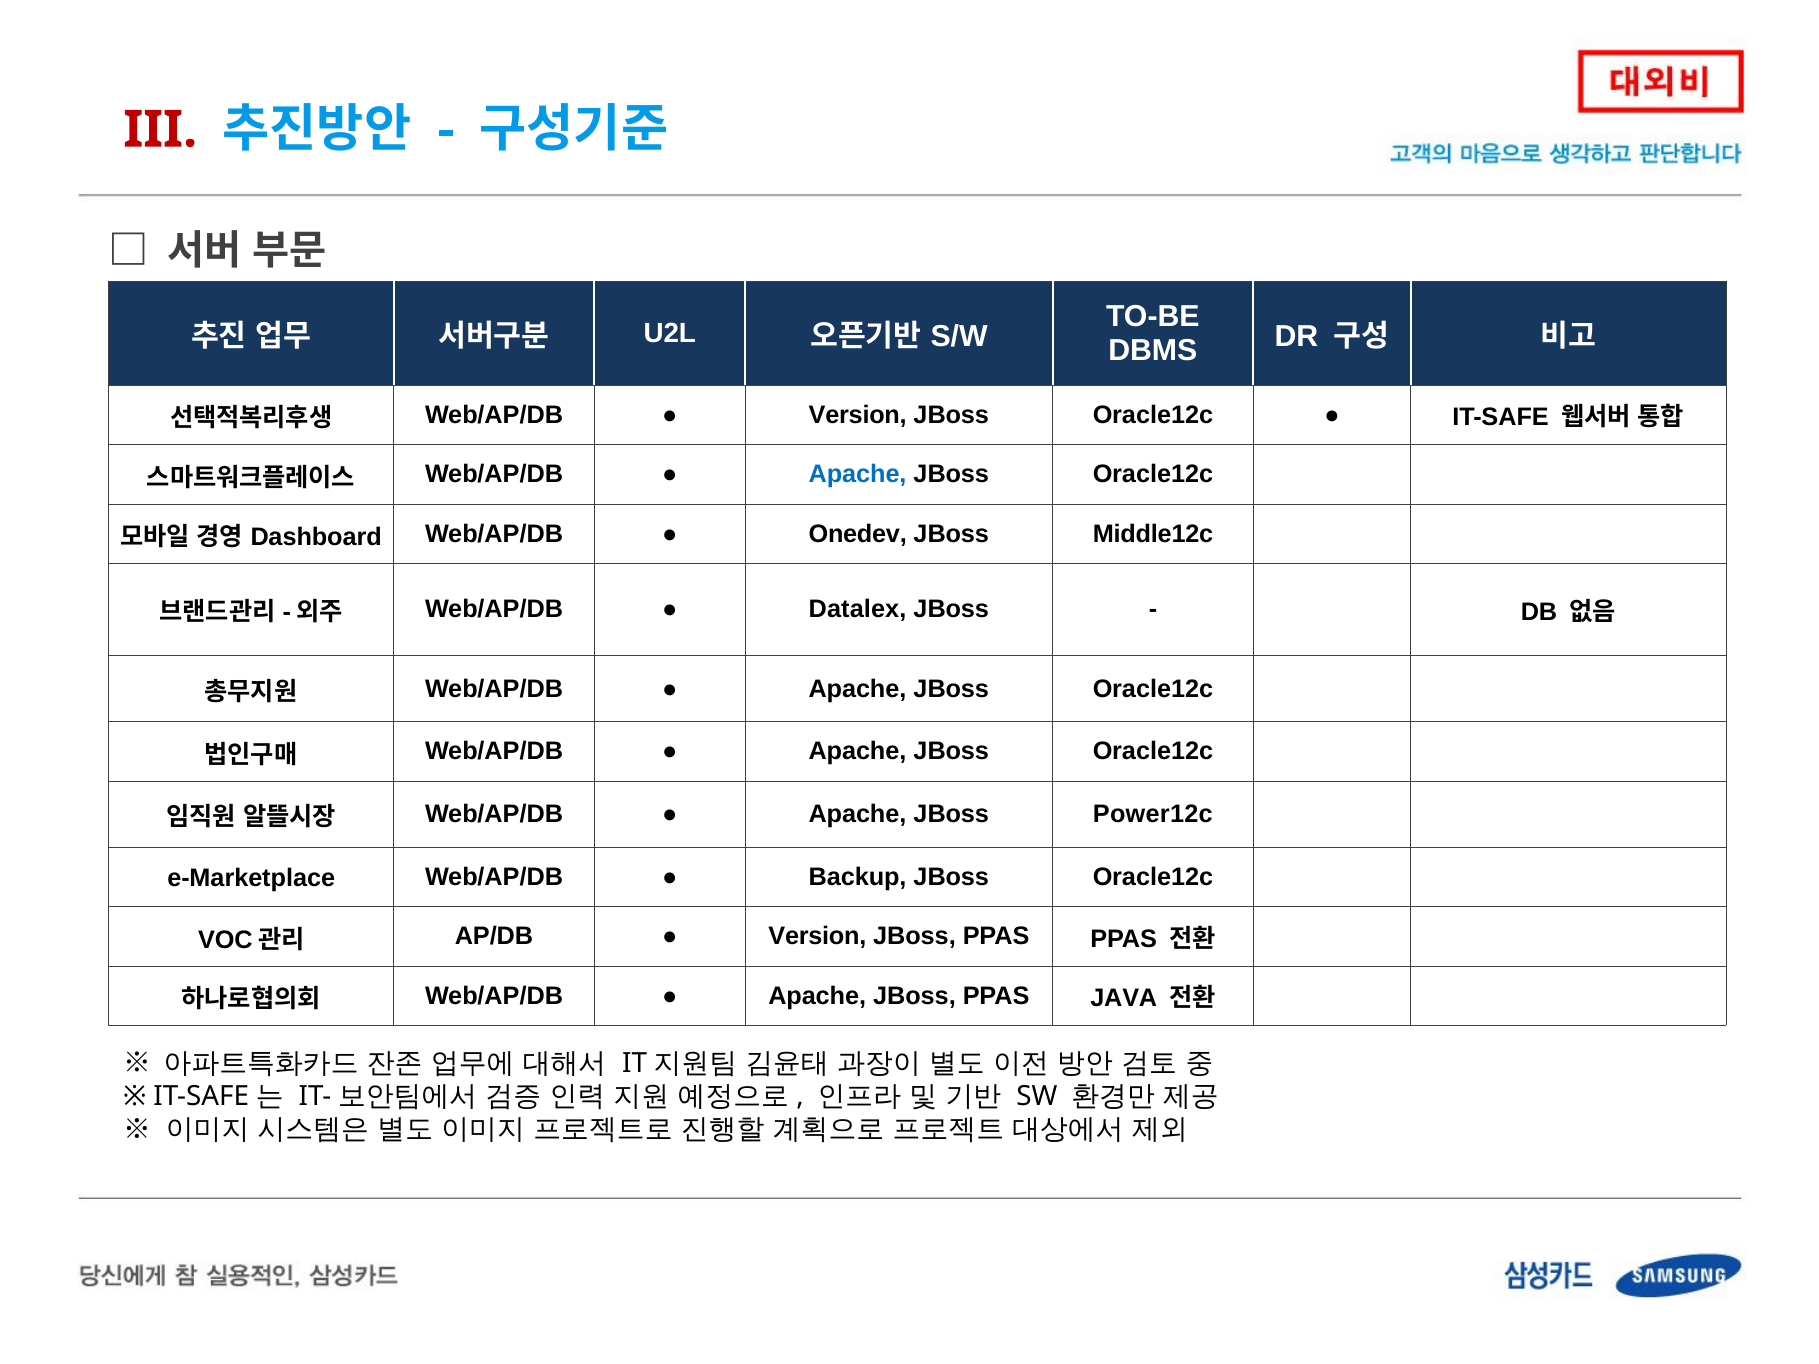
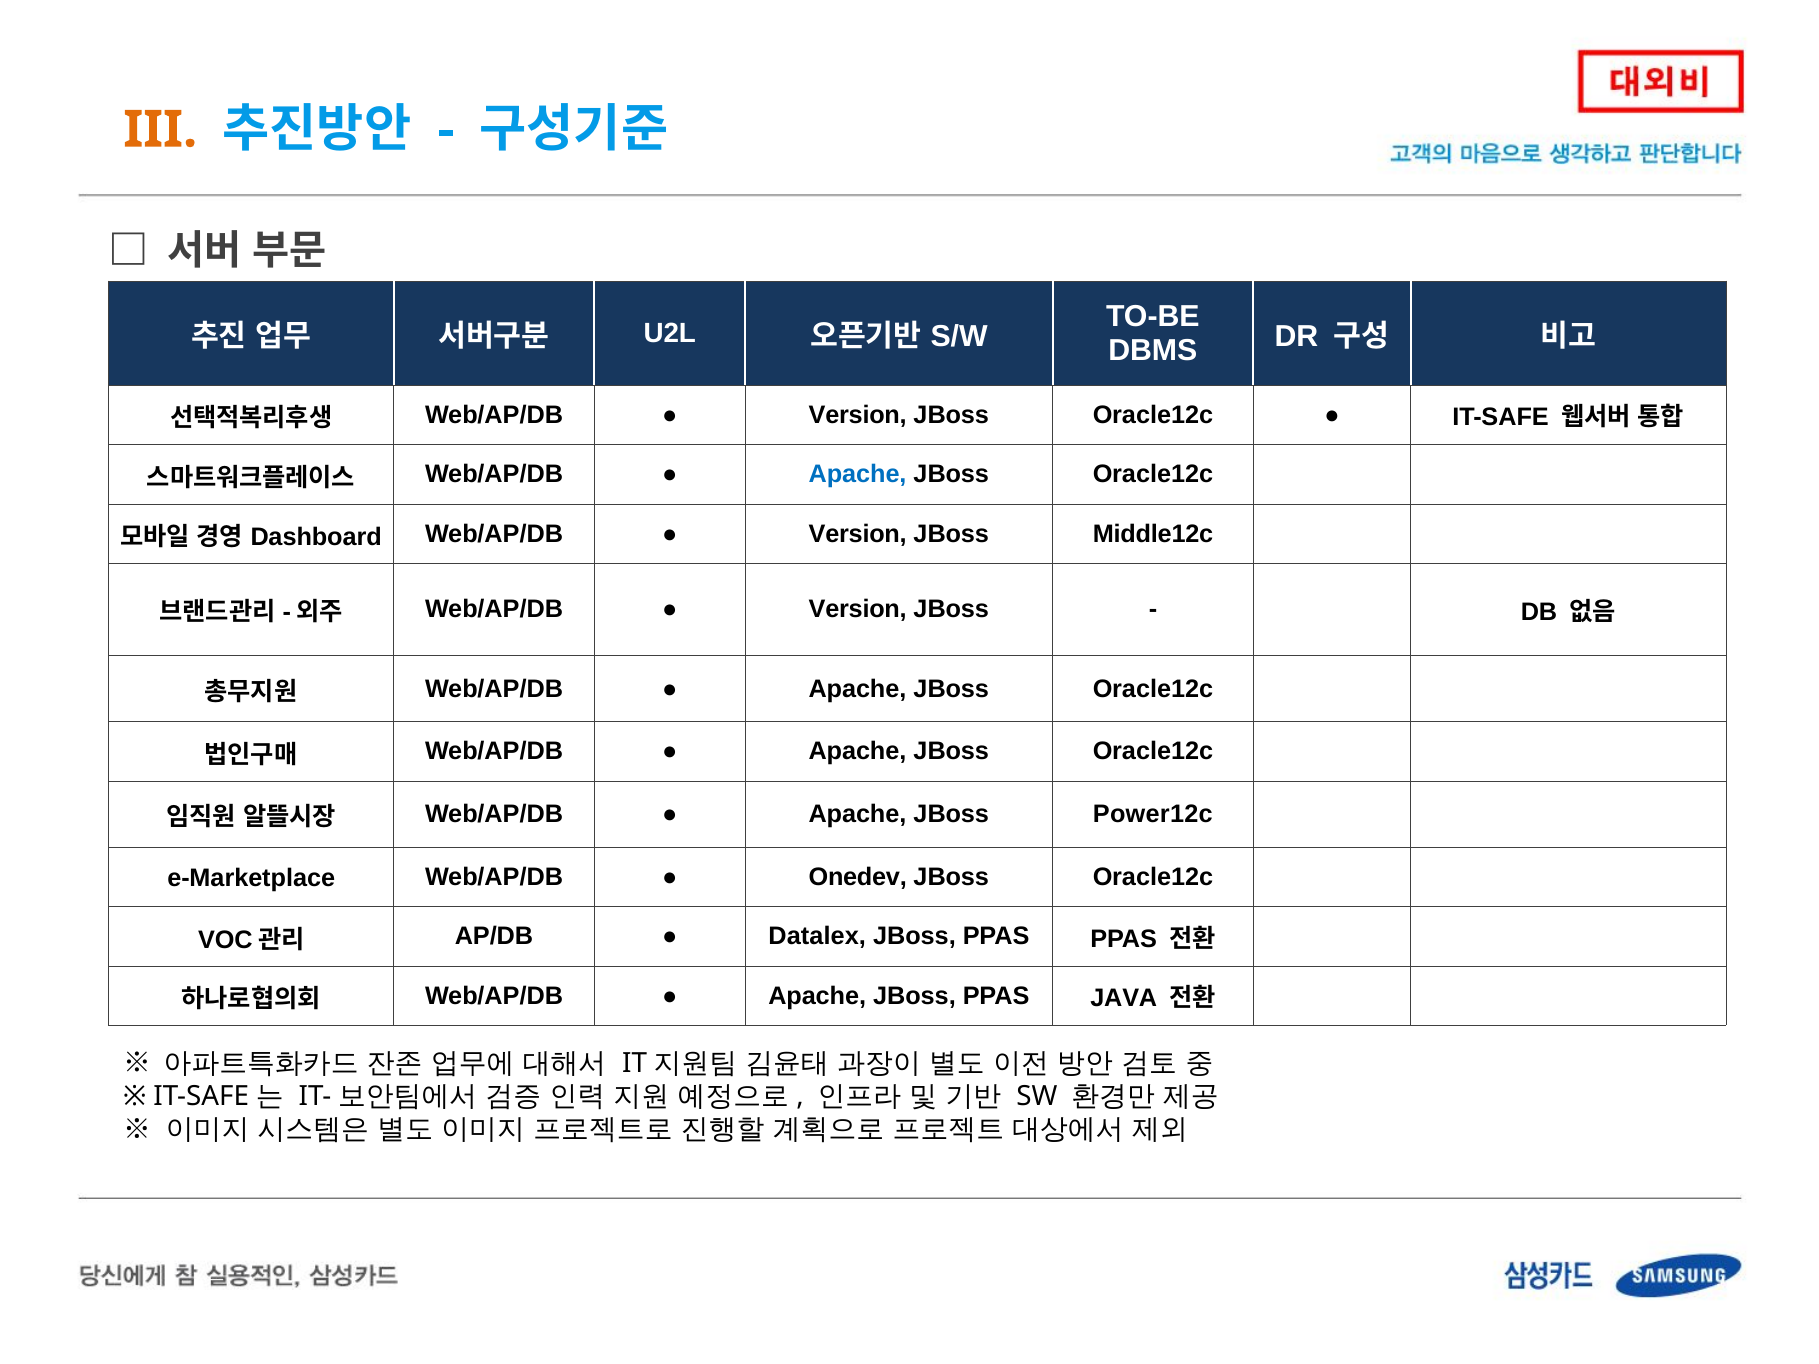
III colour: red -> orange (160, 130)
Onedev: Onedev -> Version (858, 534)
Datalex: Datalex -> Version (858, 610)
Backup: Backup -> Onedev (858, 878)
Version: Version -> Datalex (817, 937)
